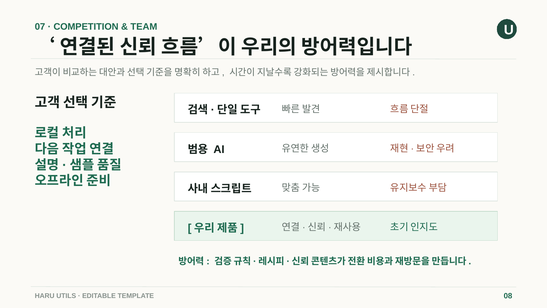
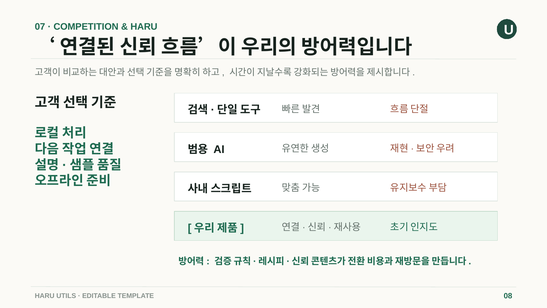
TEAM: TEAM -> HARU (144, 27)
